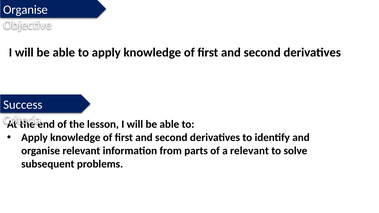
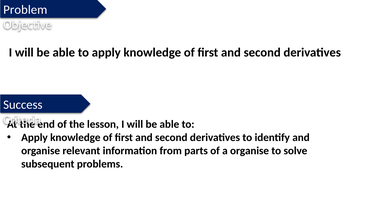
Organise: Organise -> Problem (25, 10)
a relevant: relevant -> organise (250, 151)
